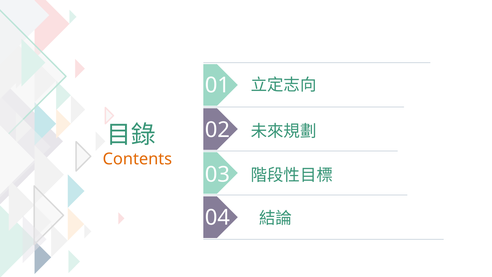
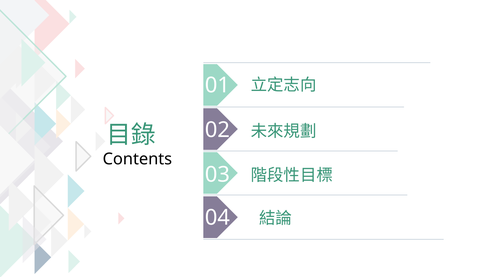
Contents colour: orange -> black (137, 159)
